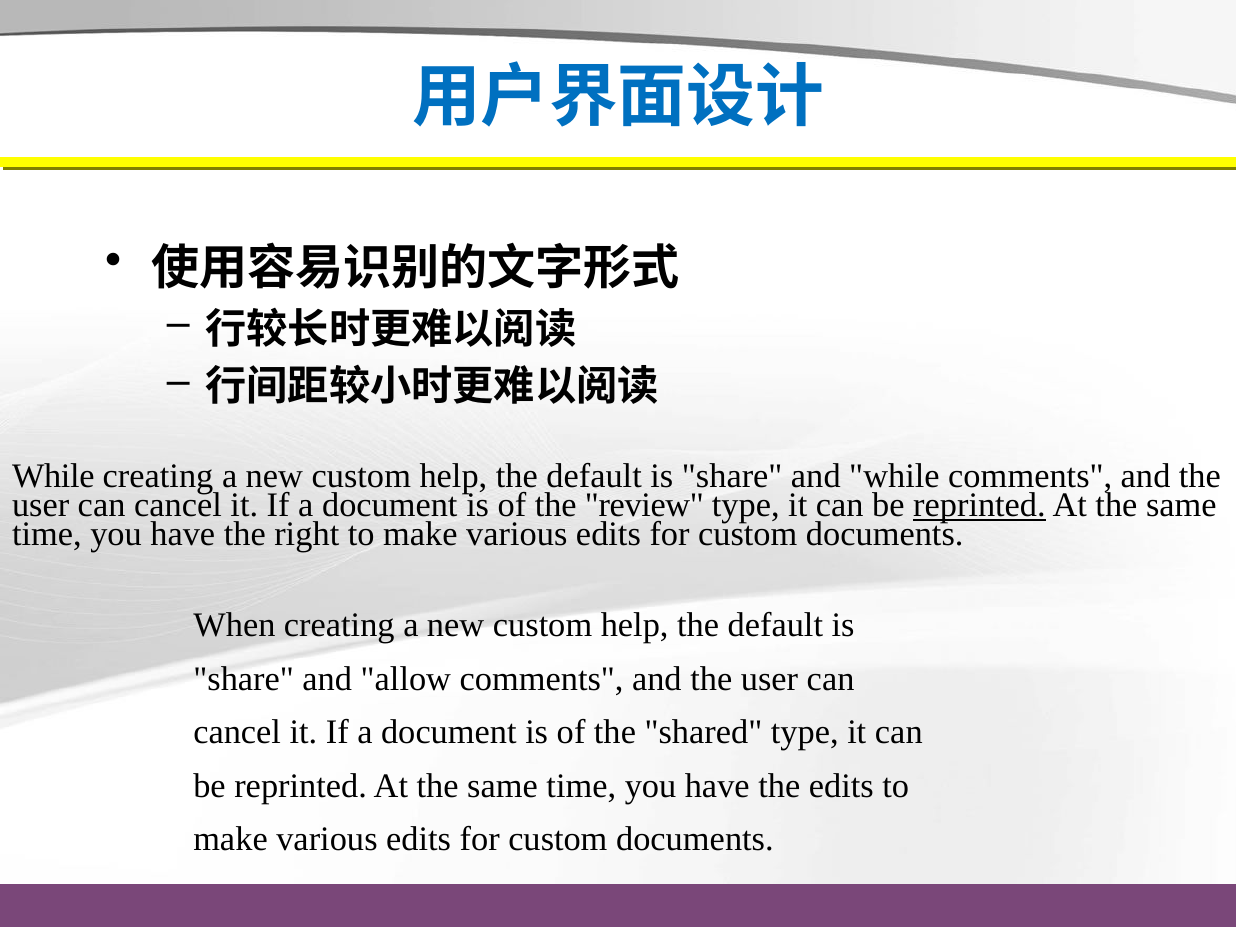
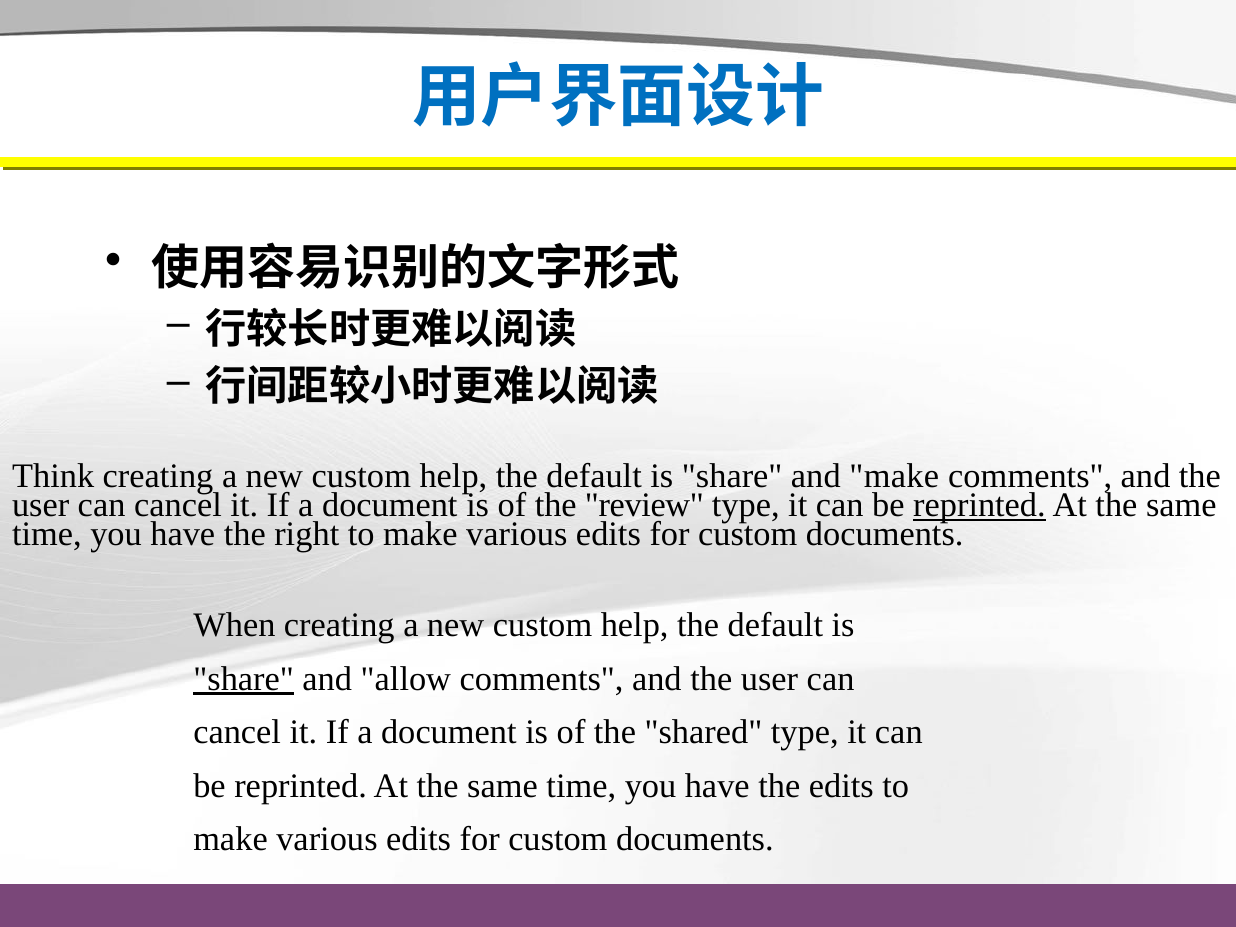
While: While -> Think (53, 476)
and while: while -> make (894, 476)
share underline: none -> present (244, 679)
